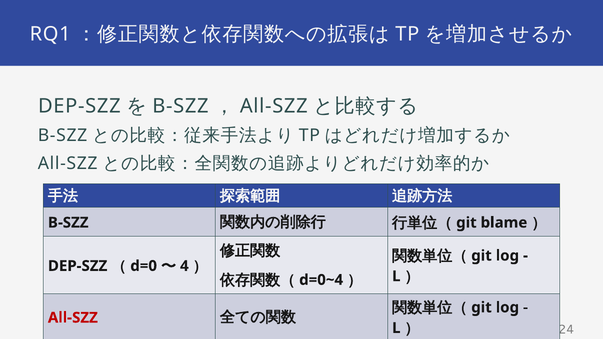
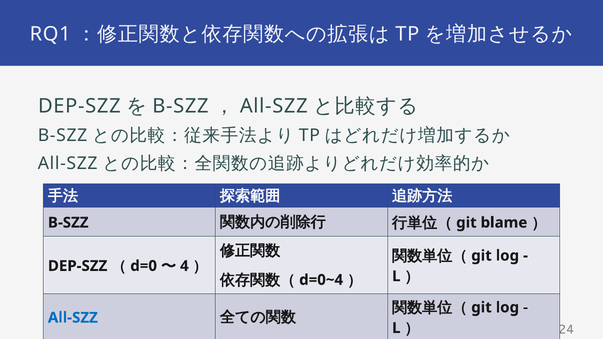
All-SZZ colour: red -> blue (73, 318)
